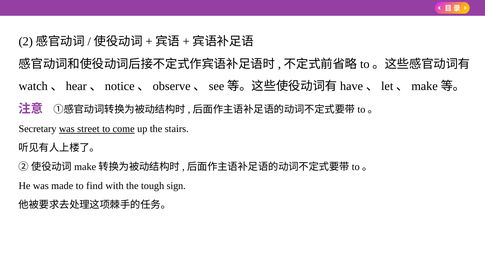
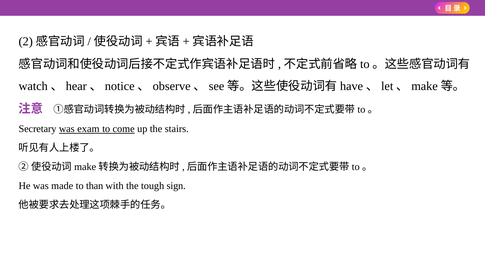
street: street -> exam (88, 129)
find: find -> than (95, 186)
